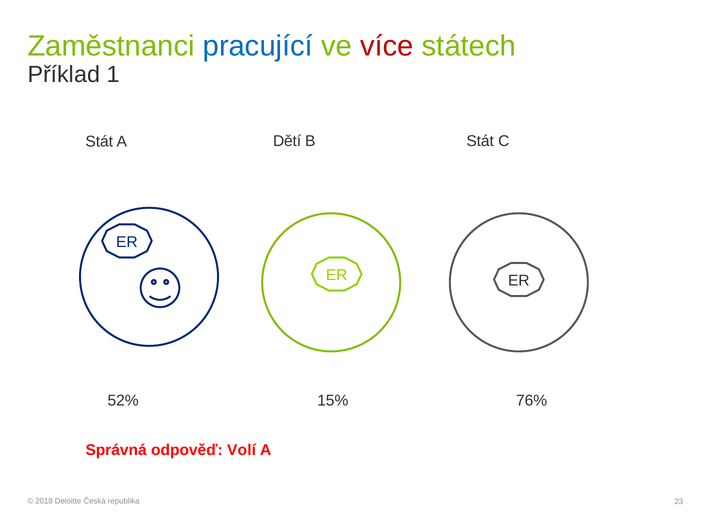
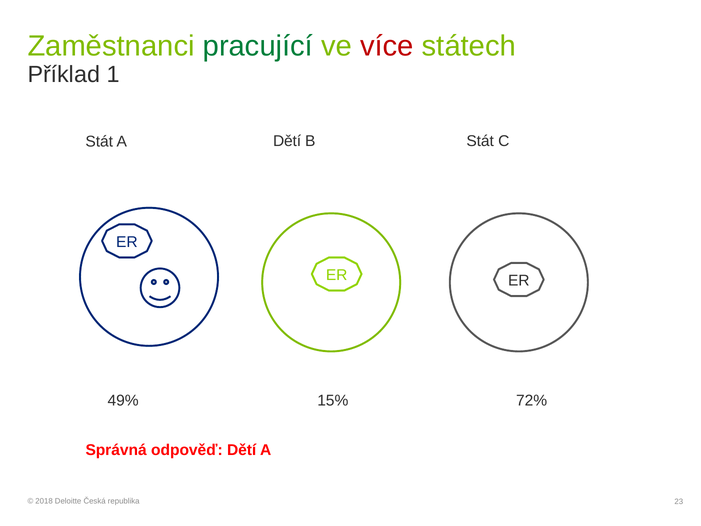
pracující colour: blue -> green (258, 46)
52%: 52% -> 49% (123, 400)
76%: 76% -> 72% (532, 400)
odpověď Volí: Volí -> Dětí (242, 450)
